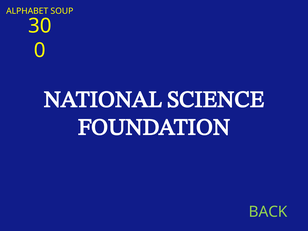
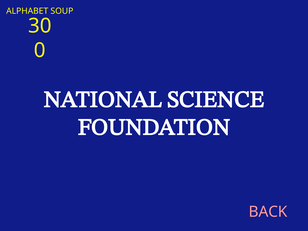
BACK colour: light green -> pink (268, 212)
